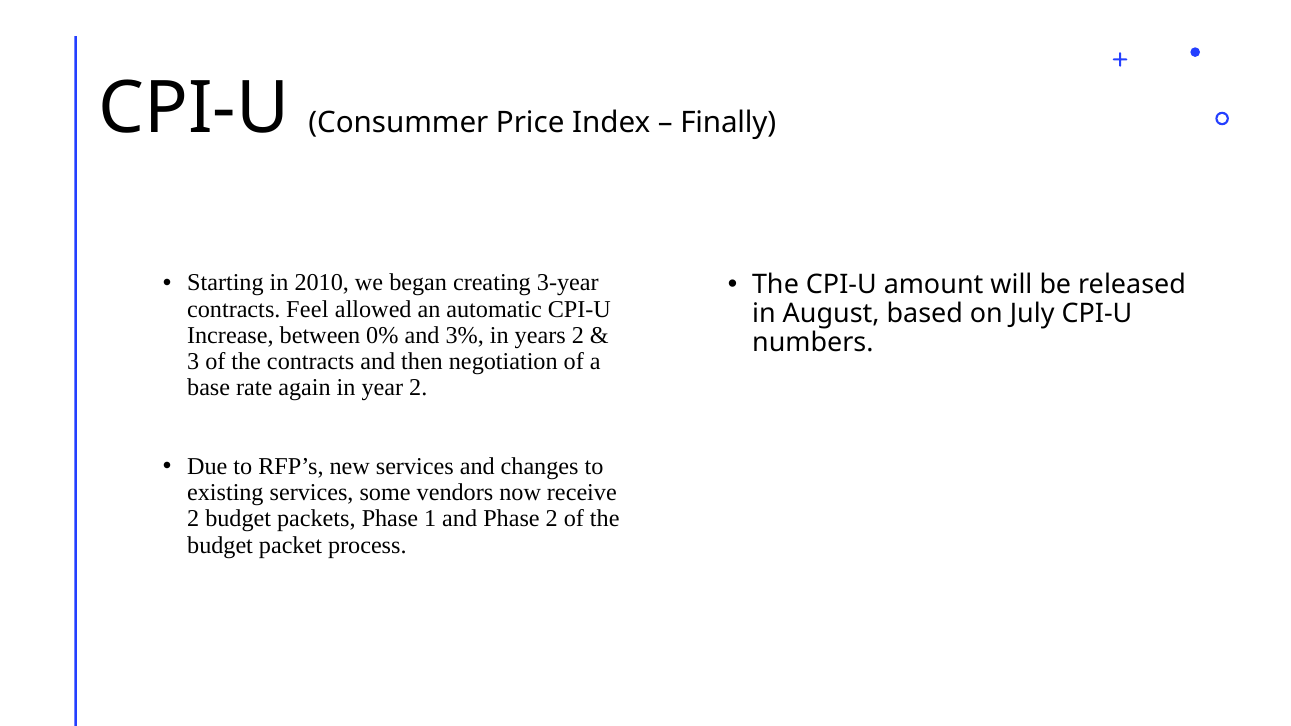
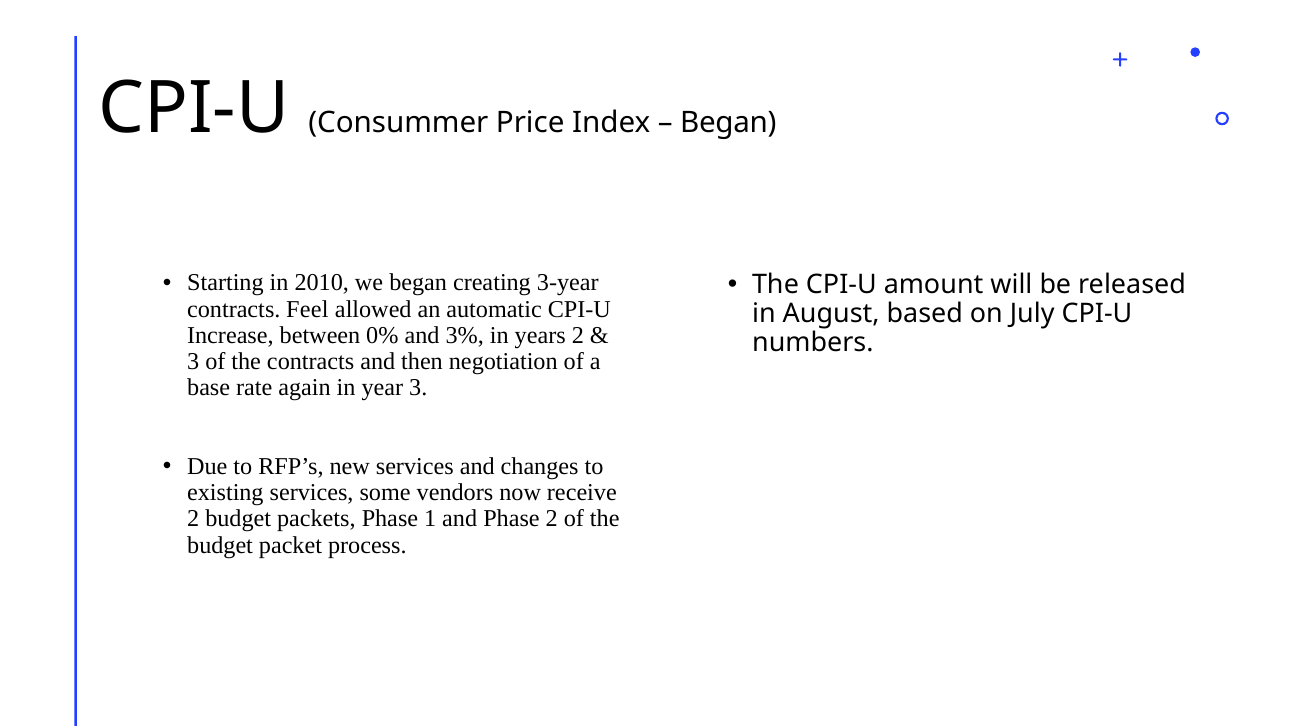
Finally: Finally -> Began (728, 123)
year 2: 2 -> 3 (418, 388)
